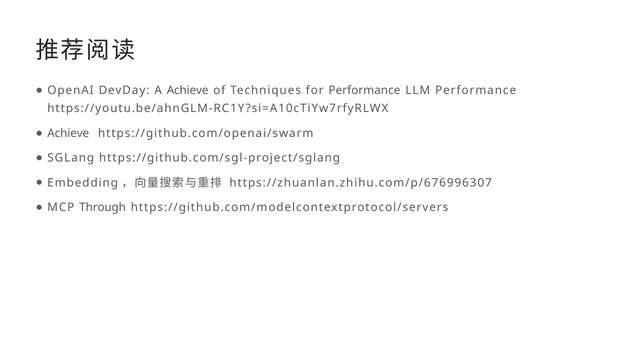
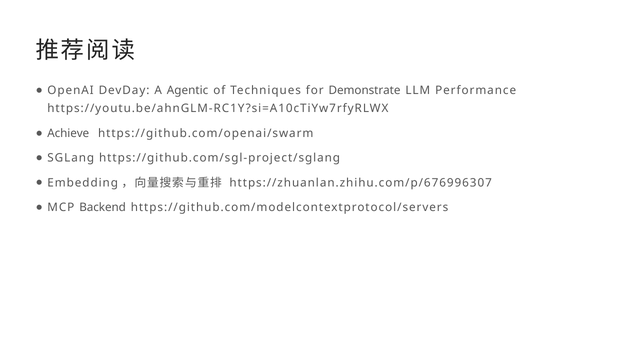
A Achieve: Achieve -> Agentic (188, 91)
for Performance: Performance -> Demonstrate (365, 91)
Through: Through -> Backend (103, 208)
